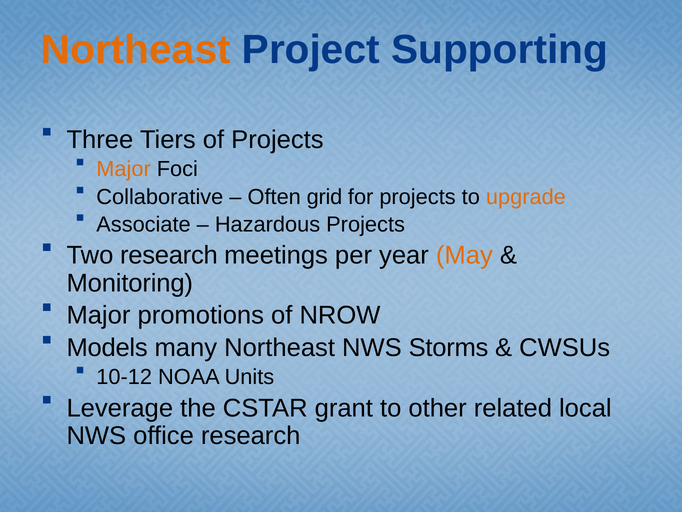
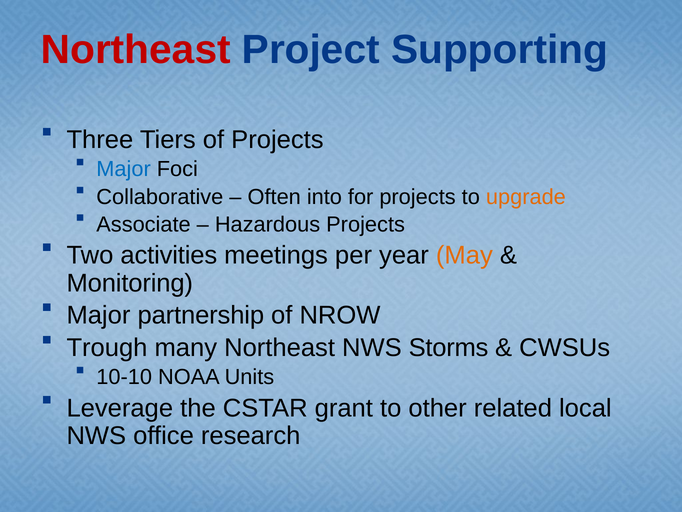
Northeast colour: orange -> red (136, 50)
Major colour: orange -> blue (124, 169)
grid: grid -> into (324, 197)
Two research: research -> activities (169, 255)
promotions: promotions -> partnership (201, 315)
Models: Models -> Trough (107, 348)
10-12: 10-12 -> 10-10 (124, 377)
